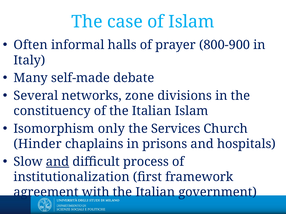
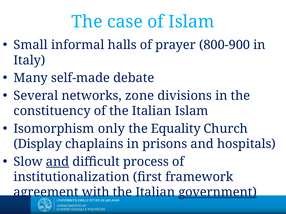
Often: Often -> Small (31, 45)
Services: Services -> Equality (176, 129)
Hinder: Hinder -> Display (38, 144)
government underline: none -> present (218, 193)
